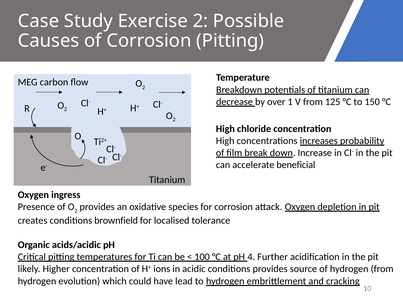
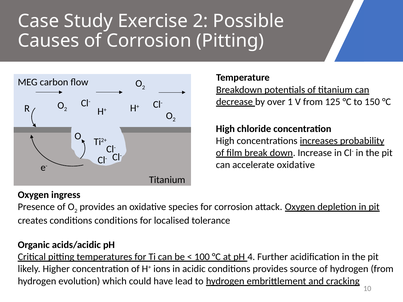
accelerate beneficial: beneficial -> oxidative (296, 165)
conditions brownfield: brownfield -> conditions (116, 221)
